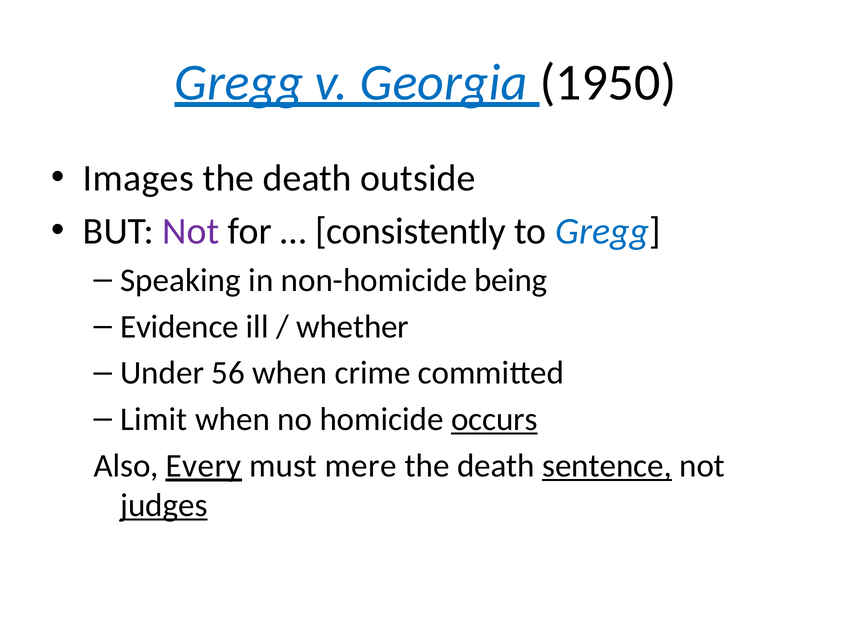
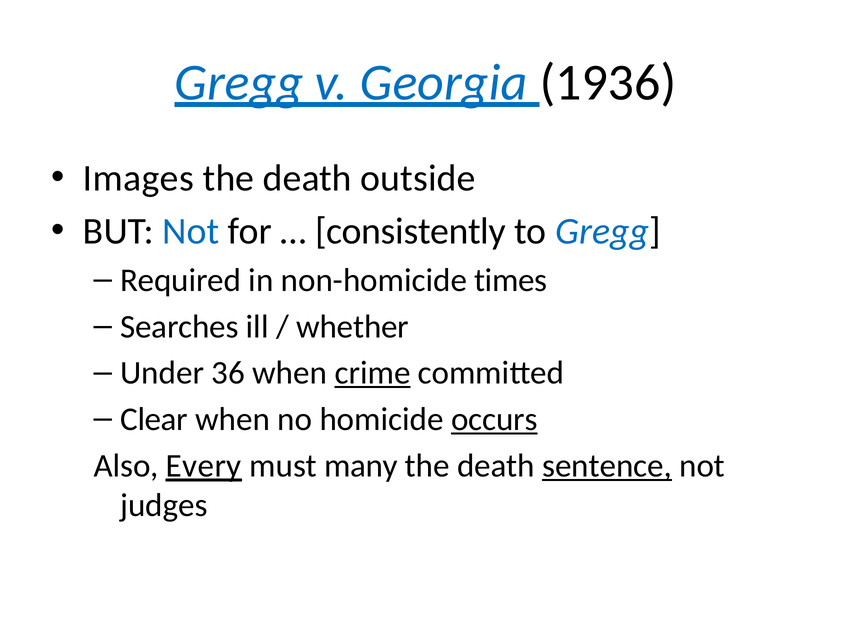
1950: 1950 -> 1936 (608, 82)
Not colour: purple -> blue (191, 231)
Speaking: Speaking -> Required (181, 280)
being: being -> times (511, 280)
Evidence: Evidence -> Searches (179, 327)
56: 56 -> 36 (228, 373)
crime underline: none -> present (373, 373)
Limit: Limit -> Clear (154, 419)
mere: mere -> many (361, 466)
judges underline: present -> none (164, 506)
